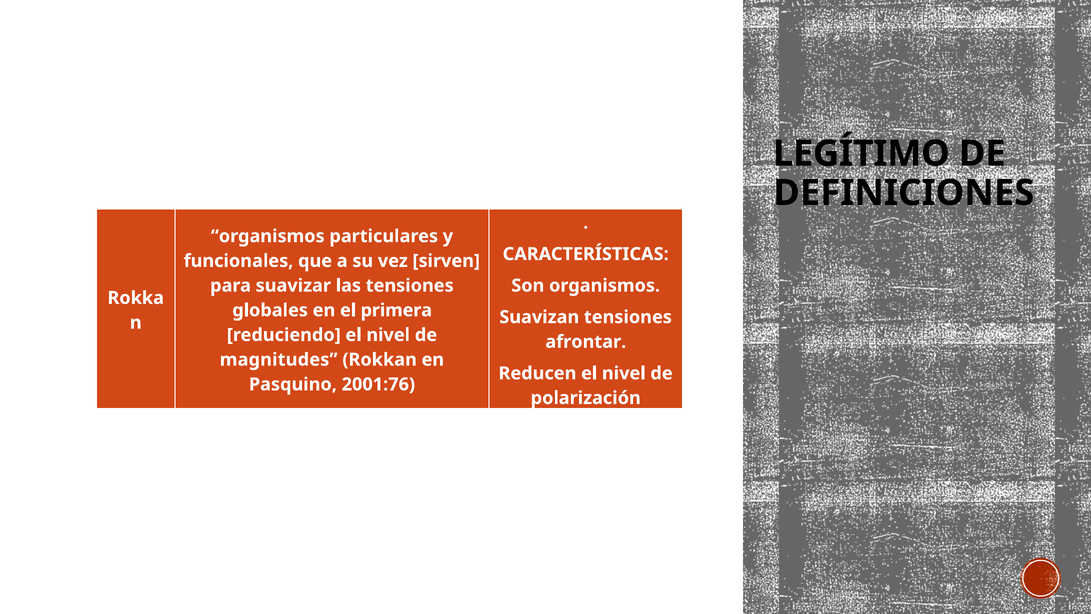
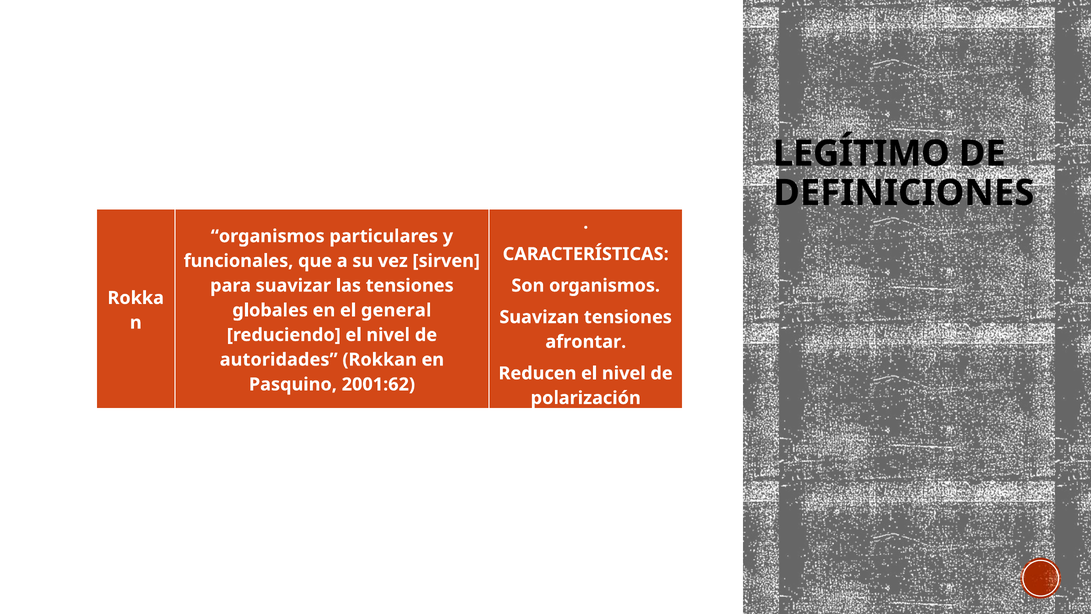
primera: primera -> general (396, 310)
magnitudes: magnitudes -> autoridades (279, 360)
2001:76: 2001:76 -> 2001:62 (378, 384)
